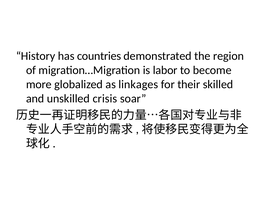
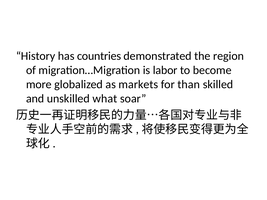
linkages: linkages -> markets (138, 84)
their: their -> than (189, 84)
crisis: crisis -> what (105, 99)
